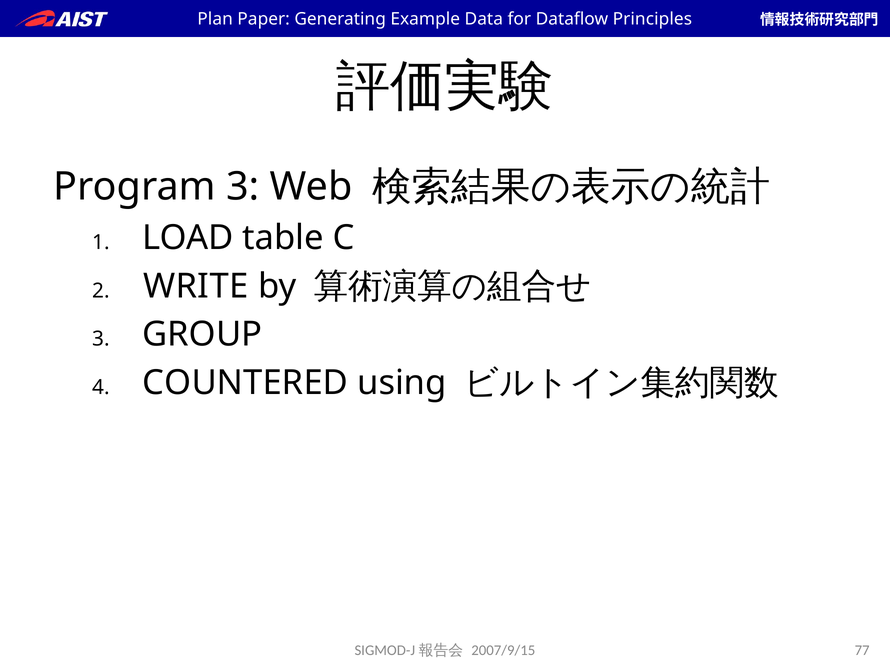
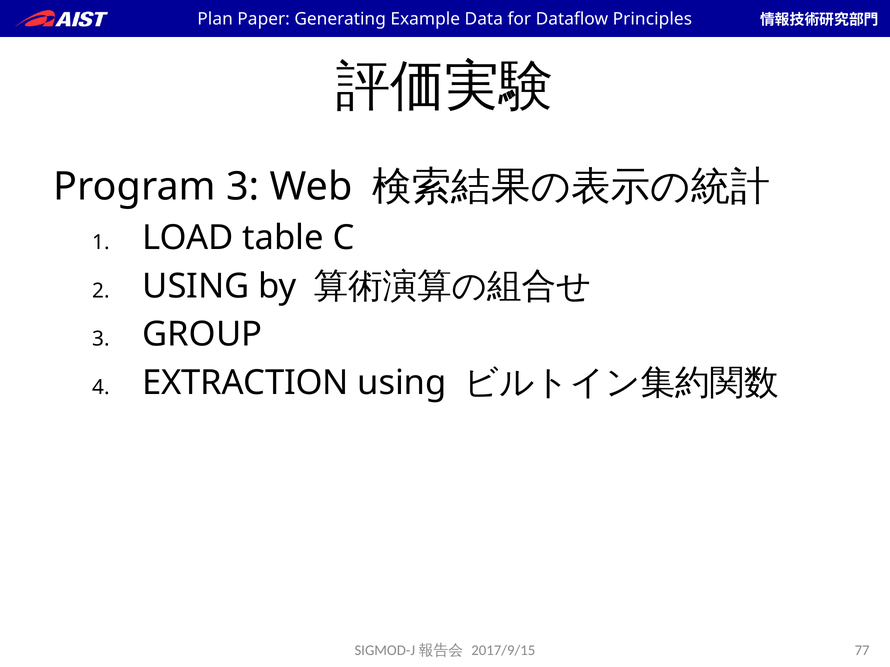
WRITE: WRITE -> USING (196, 286)
COUNTERED: COUNTERED -> EXTRACTION (245, 383)
2007/9/15: 2007/9/15 -> 2017/9/15 (503, 651)
